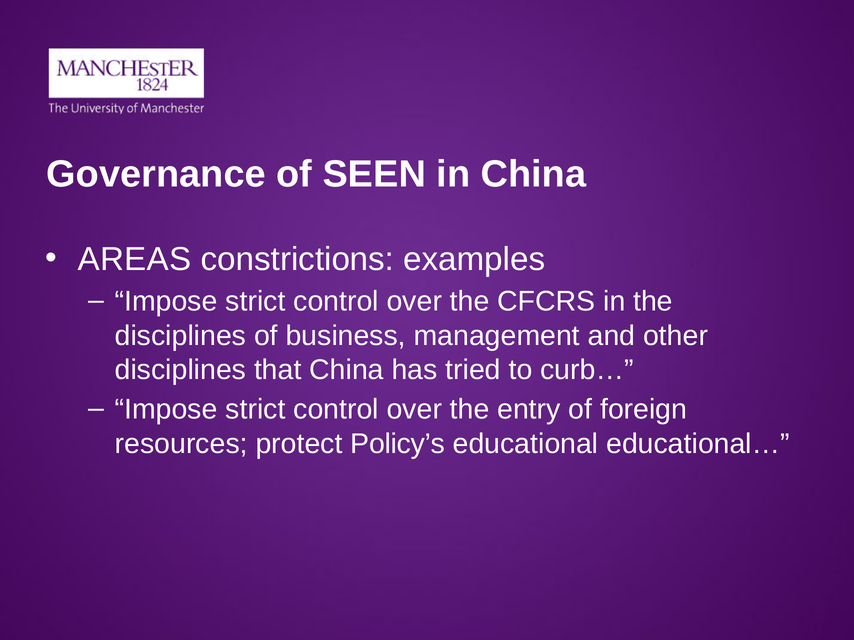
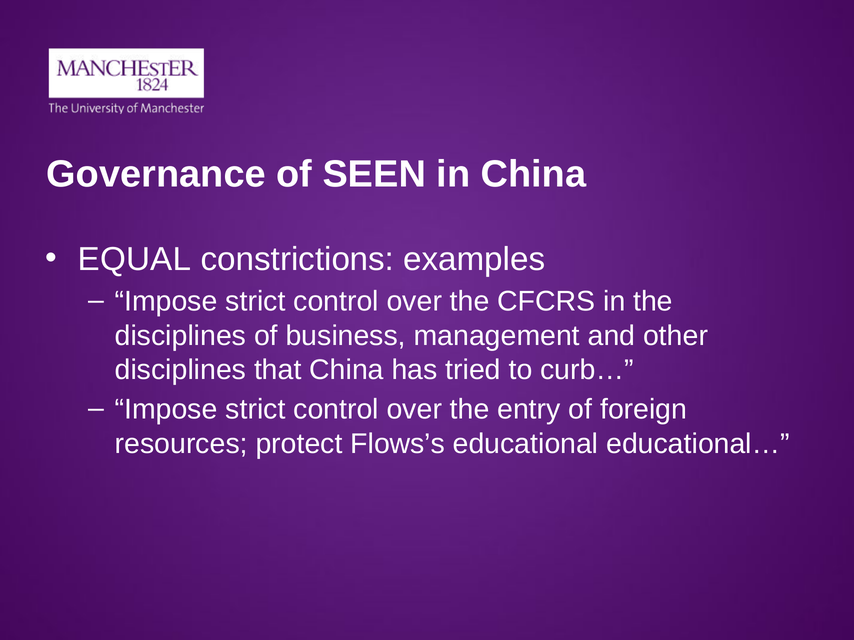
AREAS: AREAS -> EQUAL (134, 259)
Policy’s: Policy’s -> Flows’s (398, 444)
